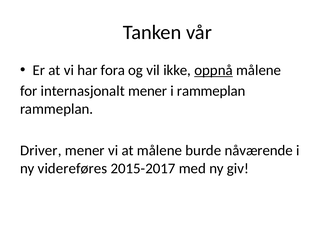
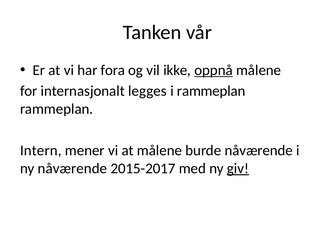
internasjonalt mener: mener -> legges (147, 91)
Driver: Driver -> Intern (41, 151)
ny videreføres: videreføres -> nåværende (72, 169)
giv underline: none -> present (238, 169)
